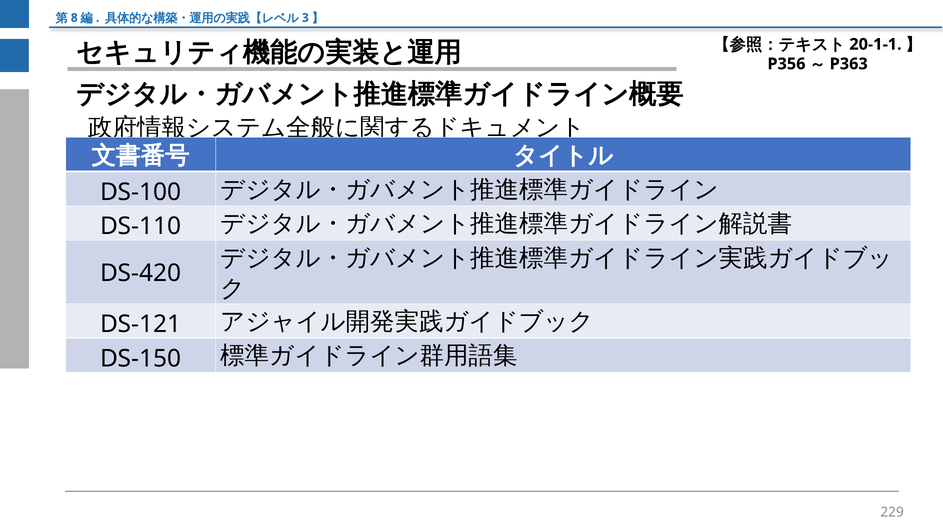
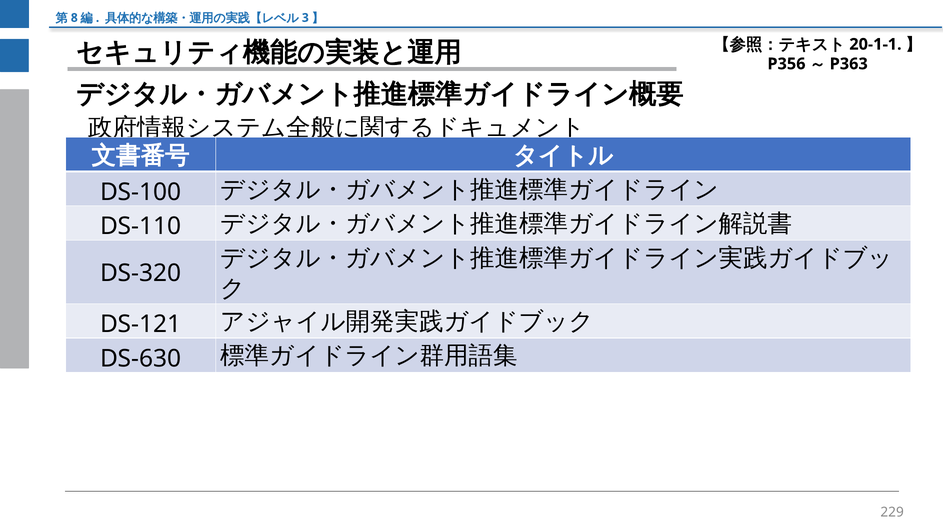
DS-420: DS-420 -> DS-320 (141, 274)
DS-150: DS-150 -> DS-630 (141, 359)
